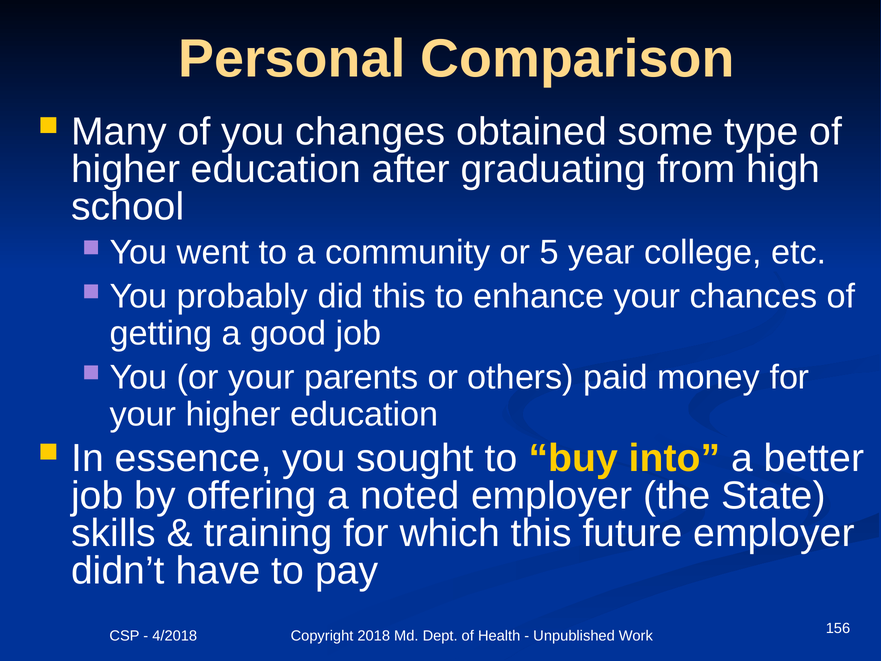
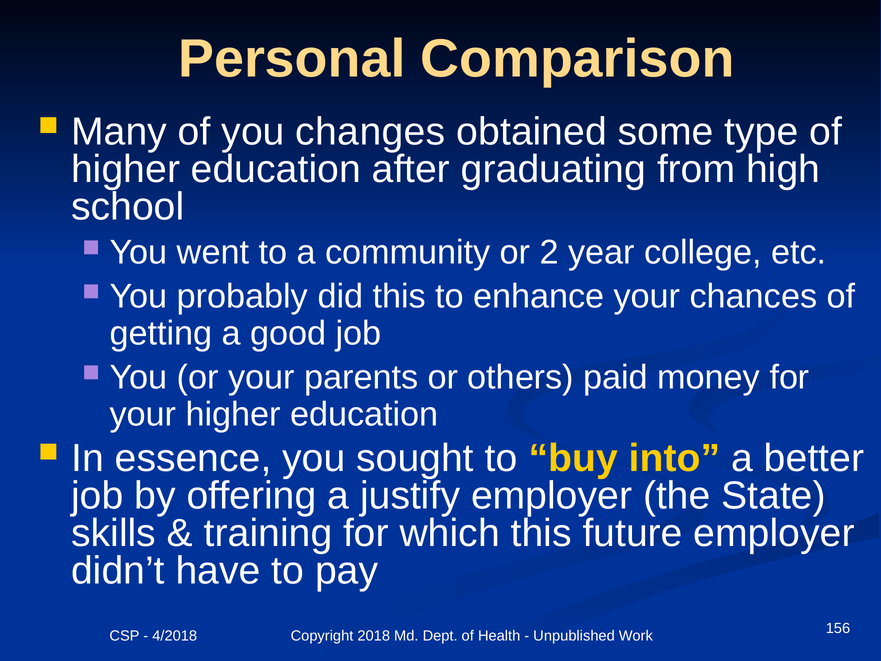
5: 5 -> 2 (549, 253)
noted: noted -> justify (410, 496)
